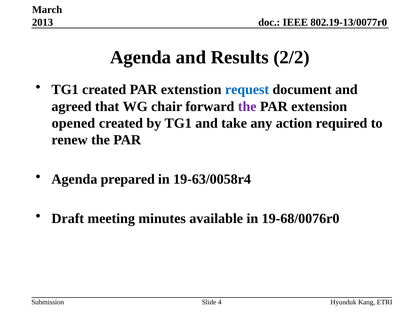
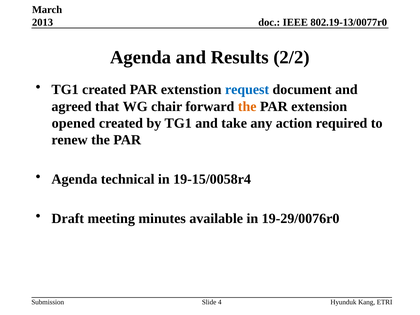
the colour: purple -> orange (247, 106)
prepared: prepared -> technical (128, 179)
19-63/0058r4: 19-63/0058r4 -> 19-15/0058r4 (212, 179)
19-68/0076r0: 19-68/0076r0 -> 19-29/0076r0 (301, 218)
